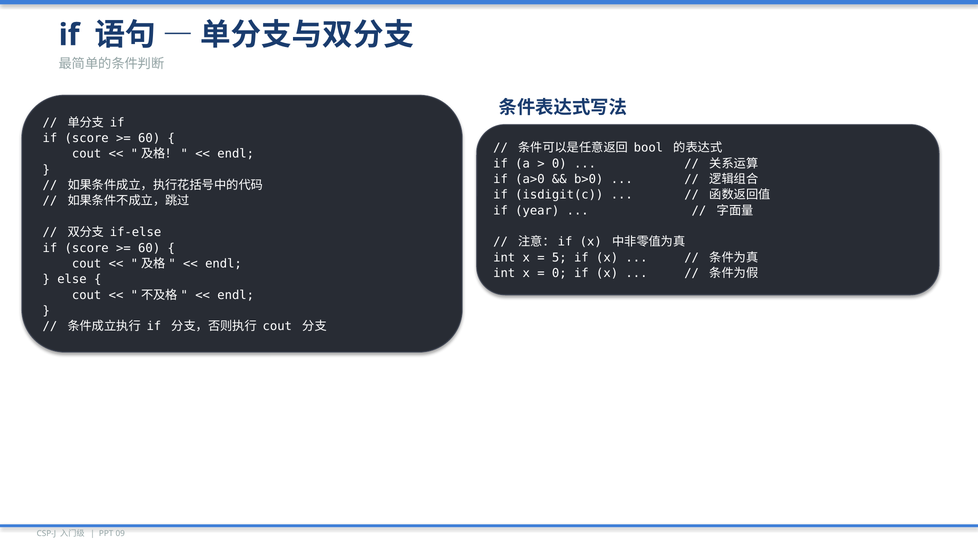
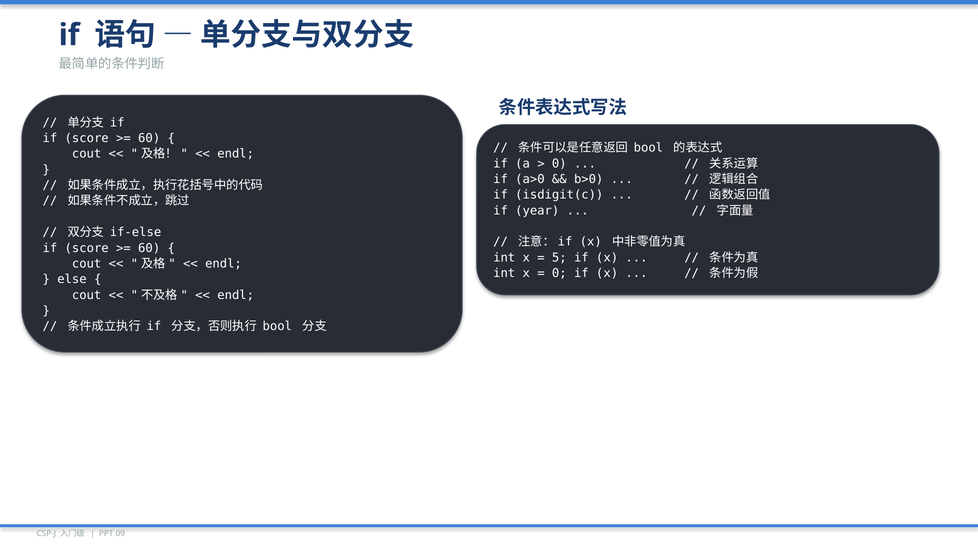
cout: cout -> bool (277, 326)
